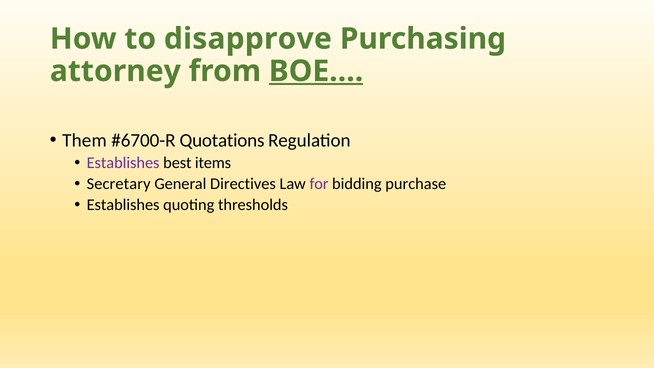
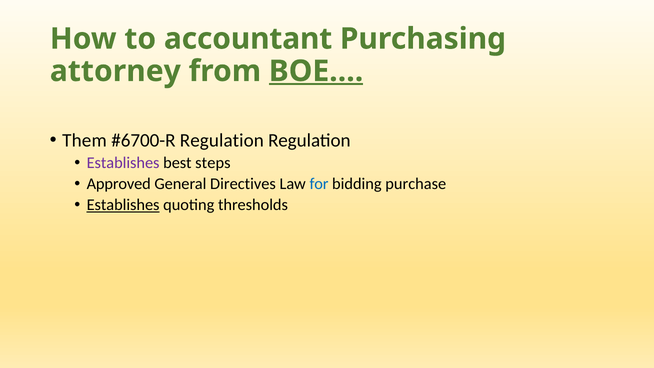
disapprove: disapprove -> accountant (248, 39)
Quotations: Quotations -> Regulation (222, 140)
items: items -> steps (213, 163)
Secretary: Secretary -> Approved (119, 184)
for colour: purple -> blue (319, 184)
Establishes underline: none -> present (123, 205)
